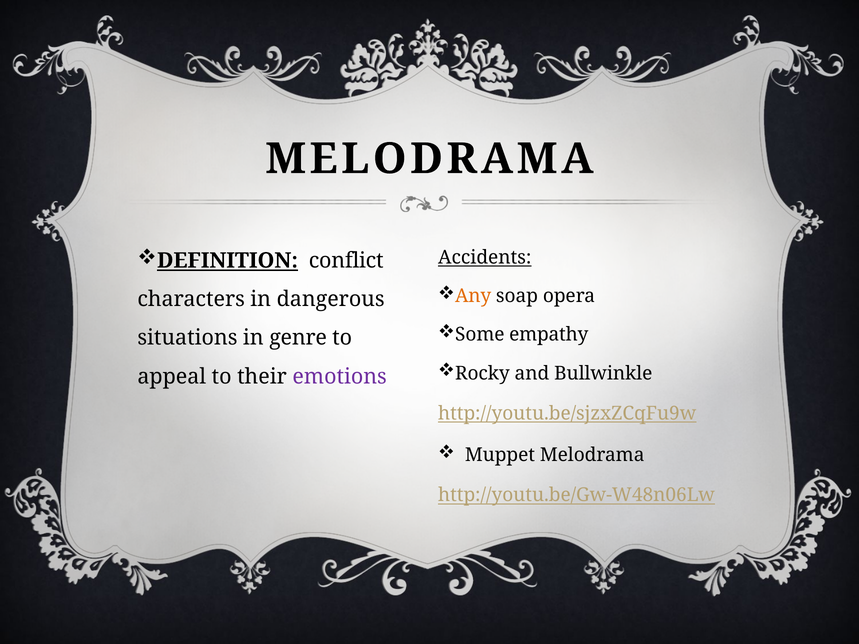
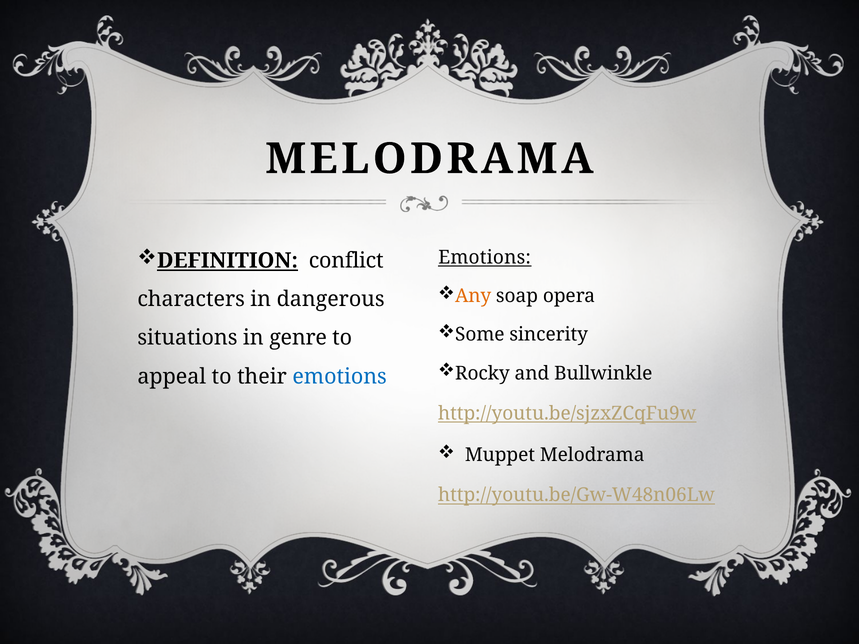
Accidents: Accidents -> Emotions (485, 258)
empathy: empathy -> sincerity (549, 335)
emotions colour: purple -> blue (340, 377)
